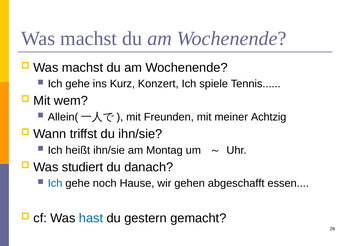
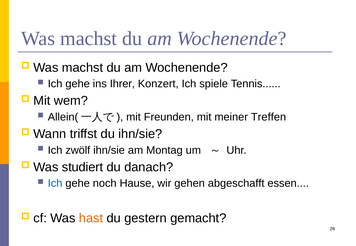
Kurz: Kurz -> Ihrer (122, 84)
Achtzig: Achtzig -> Treffen (269, 117)
heißt: heißt -> zwölf (78, 150)
hast colour: blue -> orange (91, 219)
